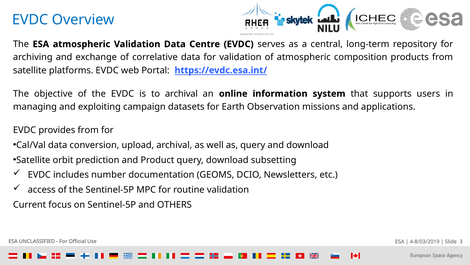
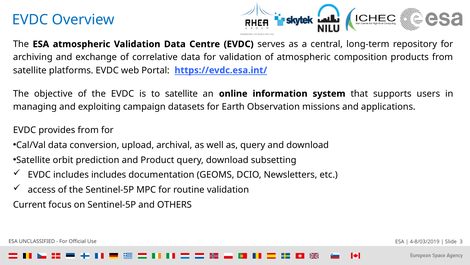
to archival: archival -> satellite (181, 94)
includes number: number -> includes (109, 175)
